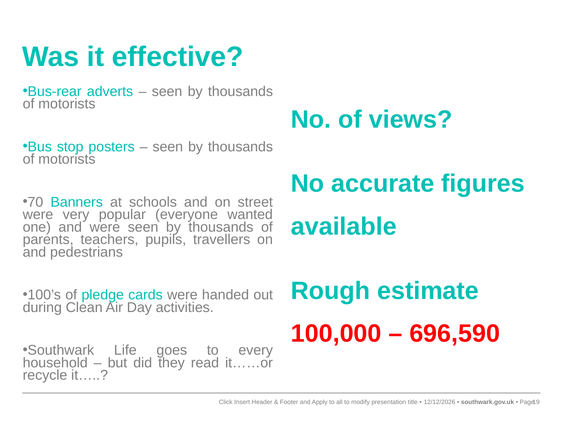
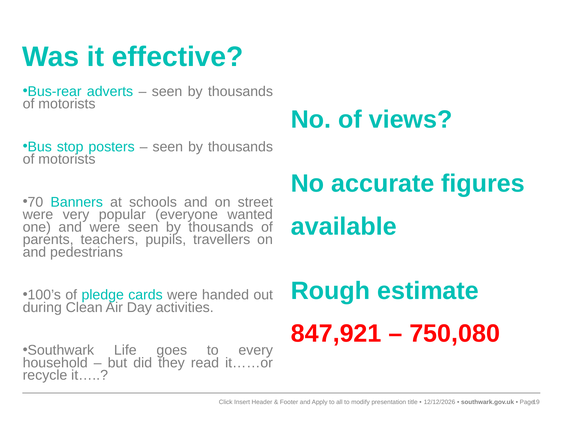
100,000: 100,000 -> 847,921 (336, 334)
696,590: 696,590 -> 750,080 (455, 334)
